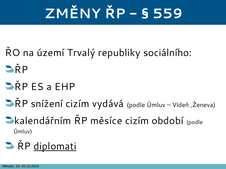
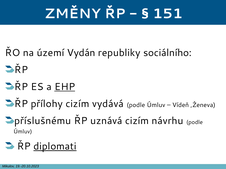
559: 559 -> 151 (168, 14)
Trvalý: Trvalý -> Vydán (81, 53)
EHP underline: none -> present (65, 87)
snížení: snížení -> přílohy (47, 104)
kalendářním: kalendářním -> příslušnému (43, 121)
měsíce: měsíce -> uznává (106, 121)
období: období -> návrhu (167, 121)
